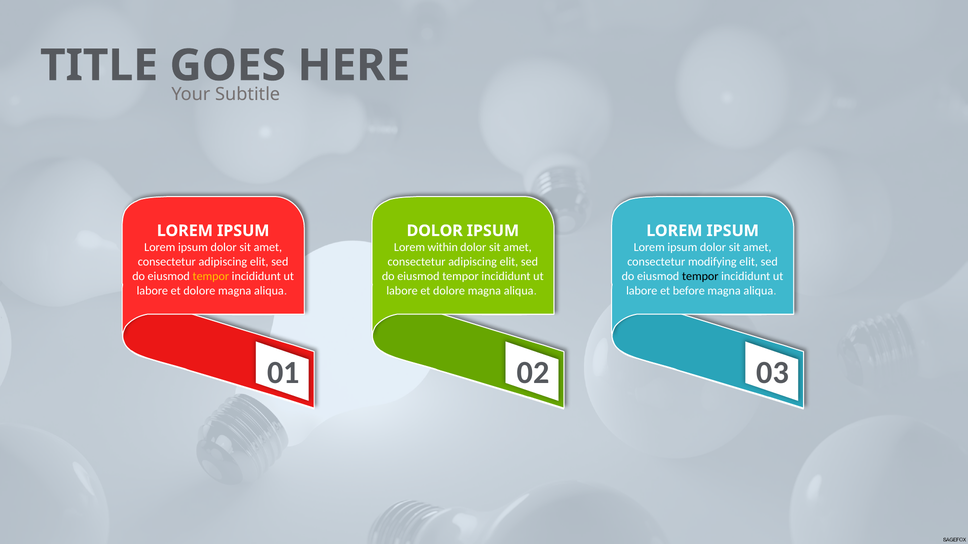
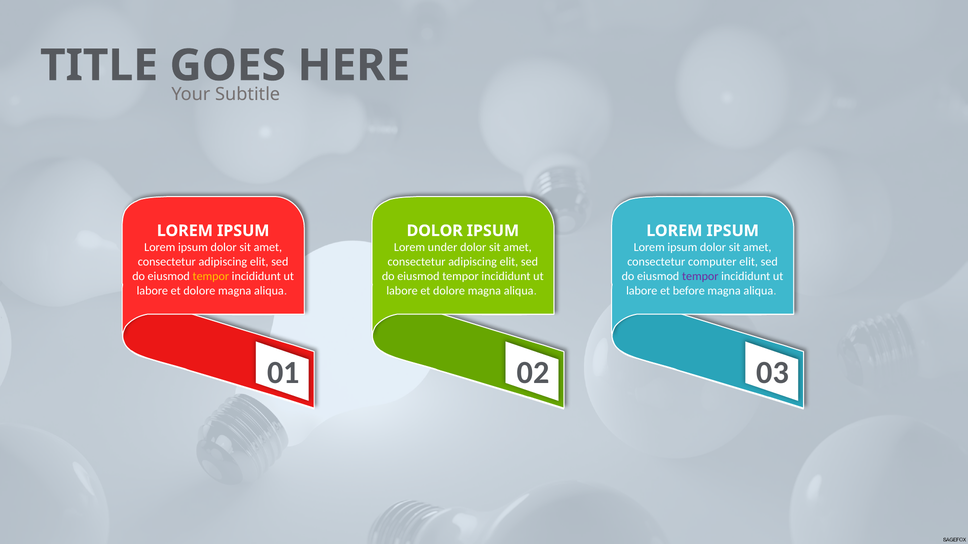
within: within -> under (443, 248)
modifying: modifying -> computer (712, 262)
tempor colour: black -> purple (700, 277)
